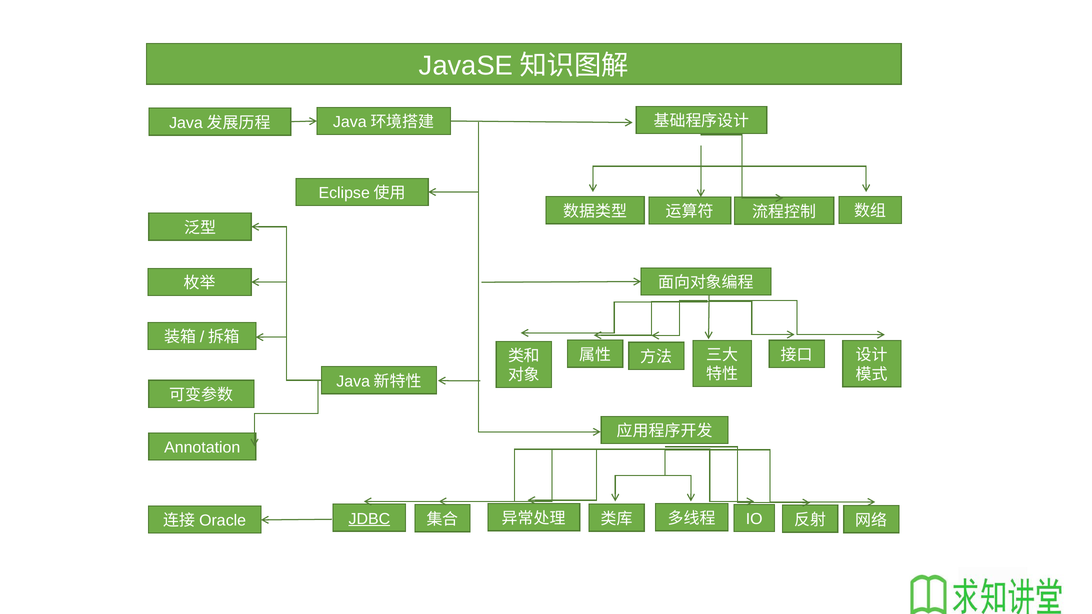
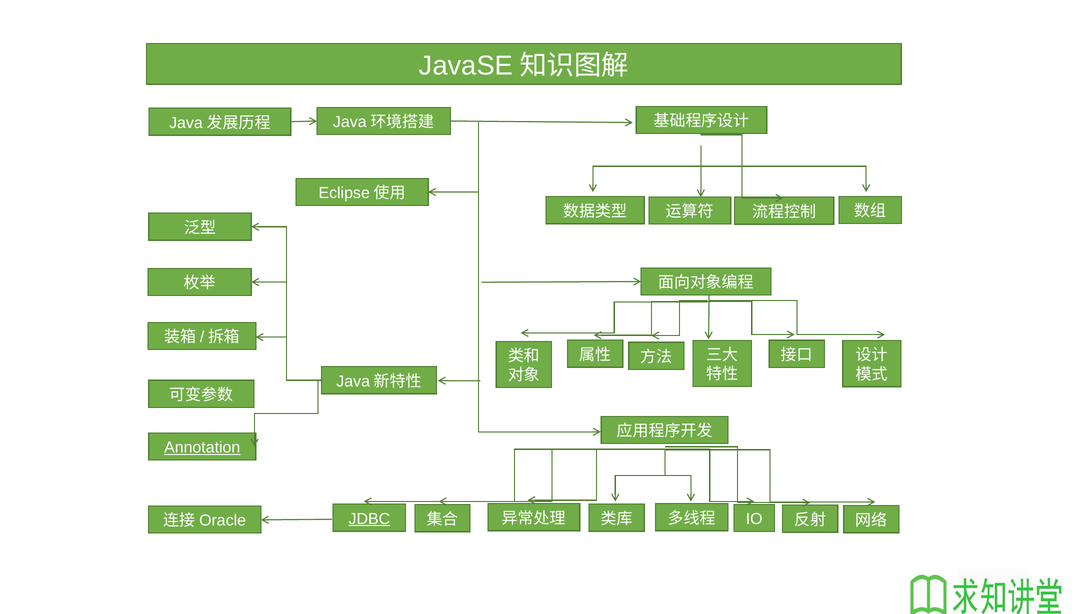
Annotation underline: none -> present (202, 448)
